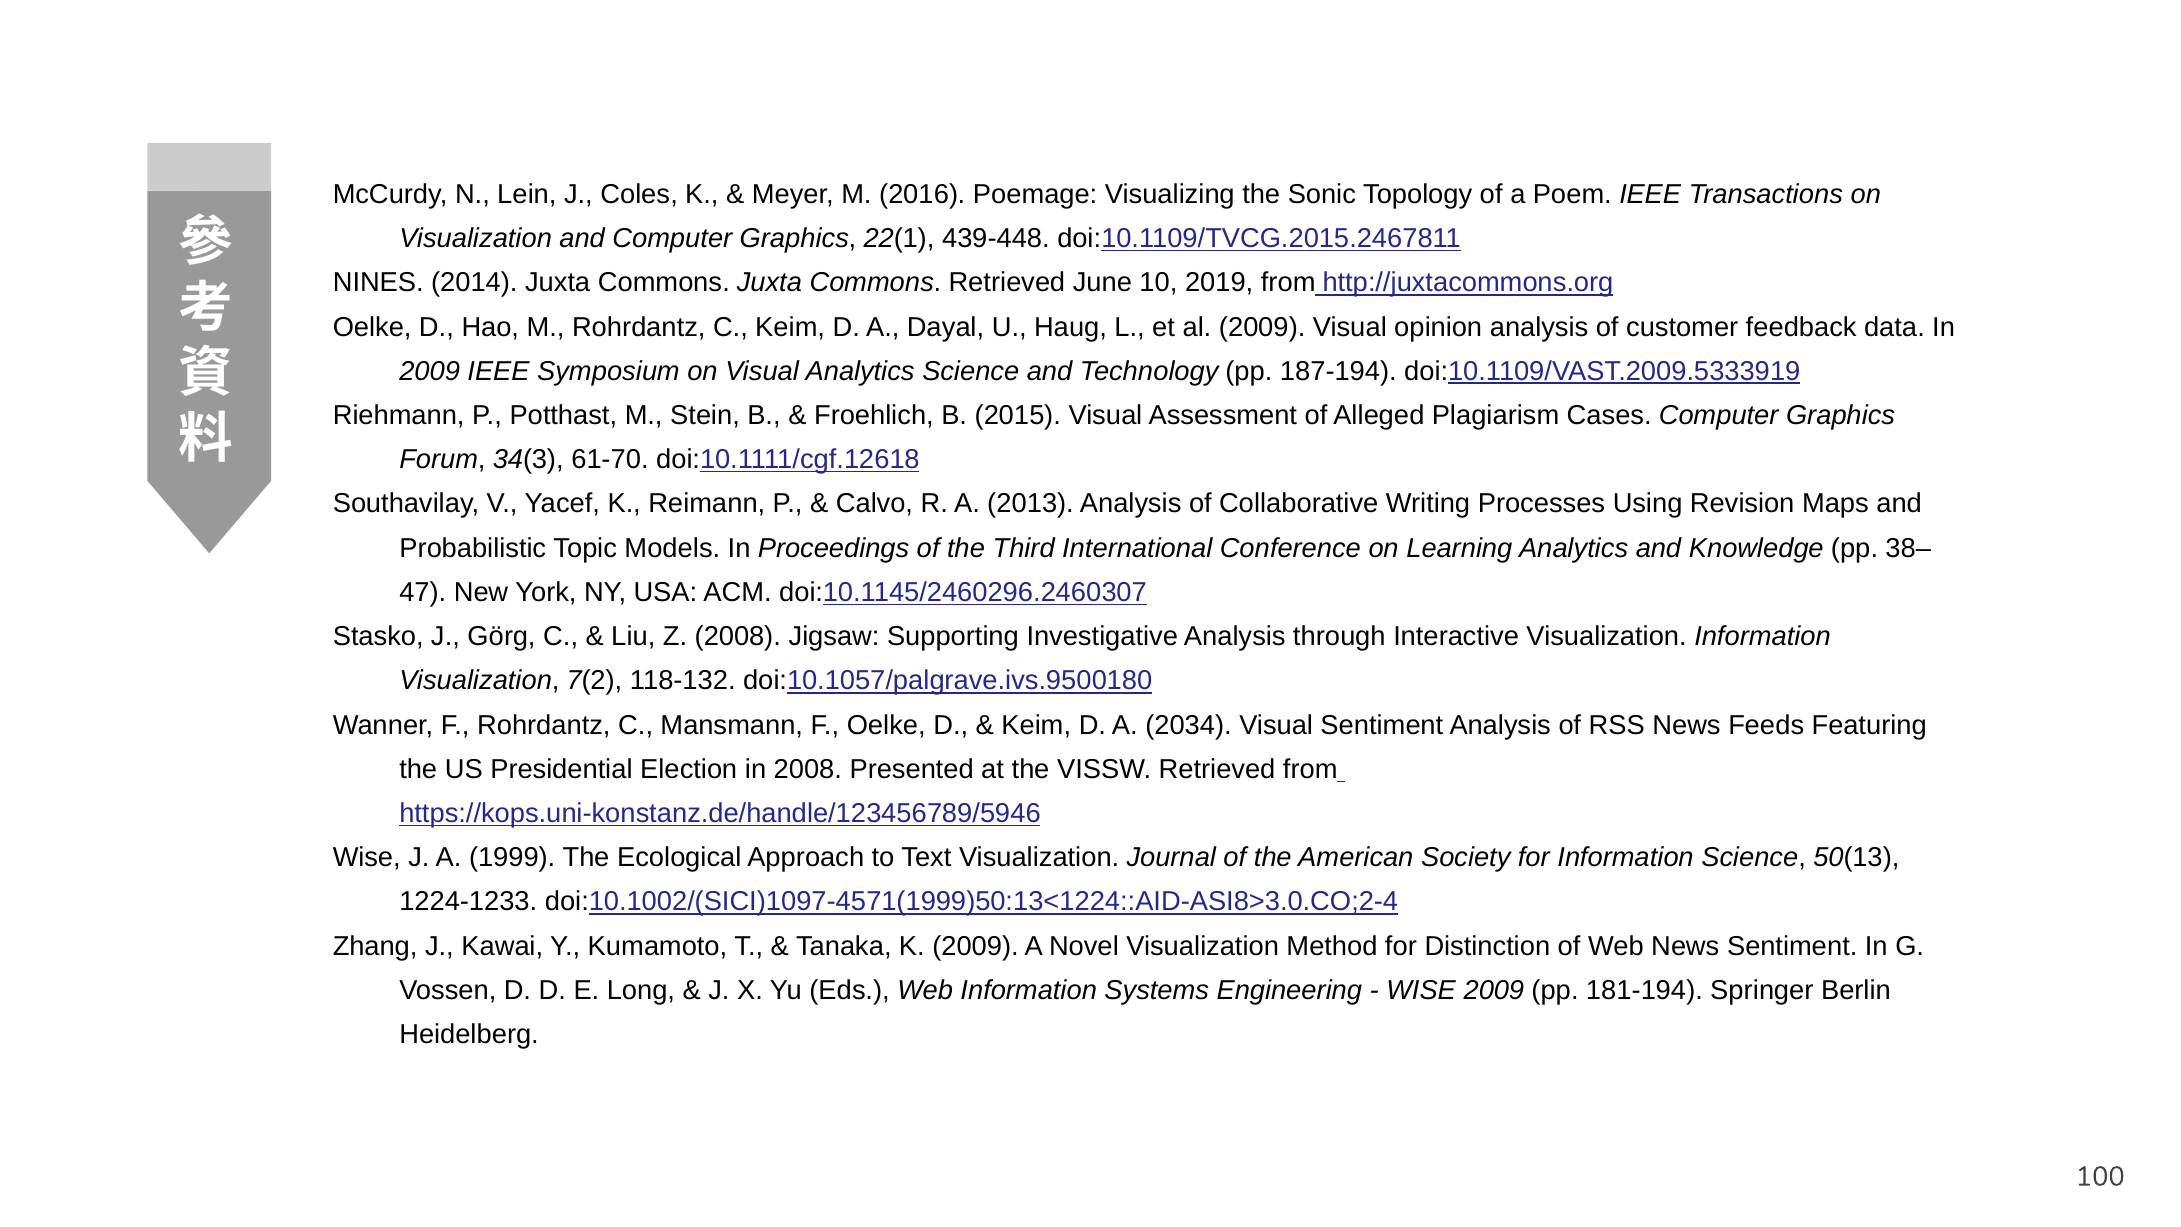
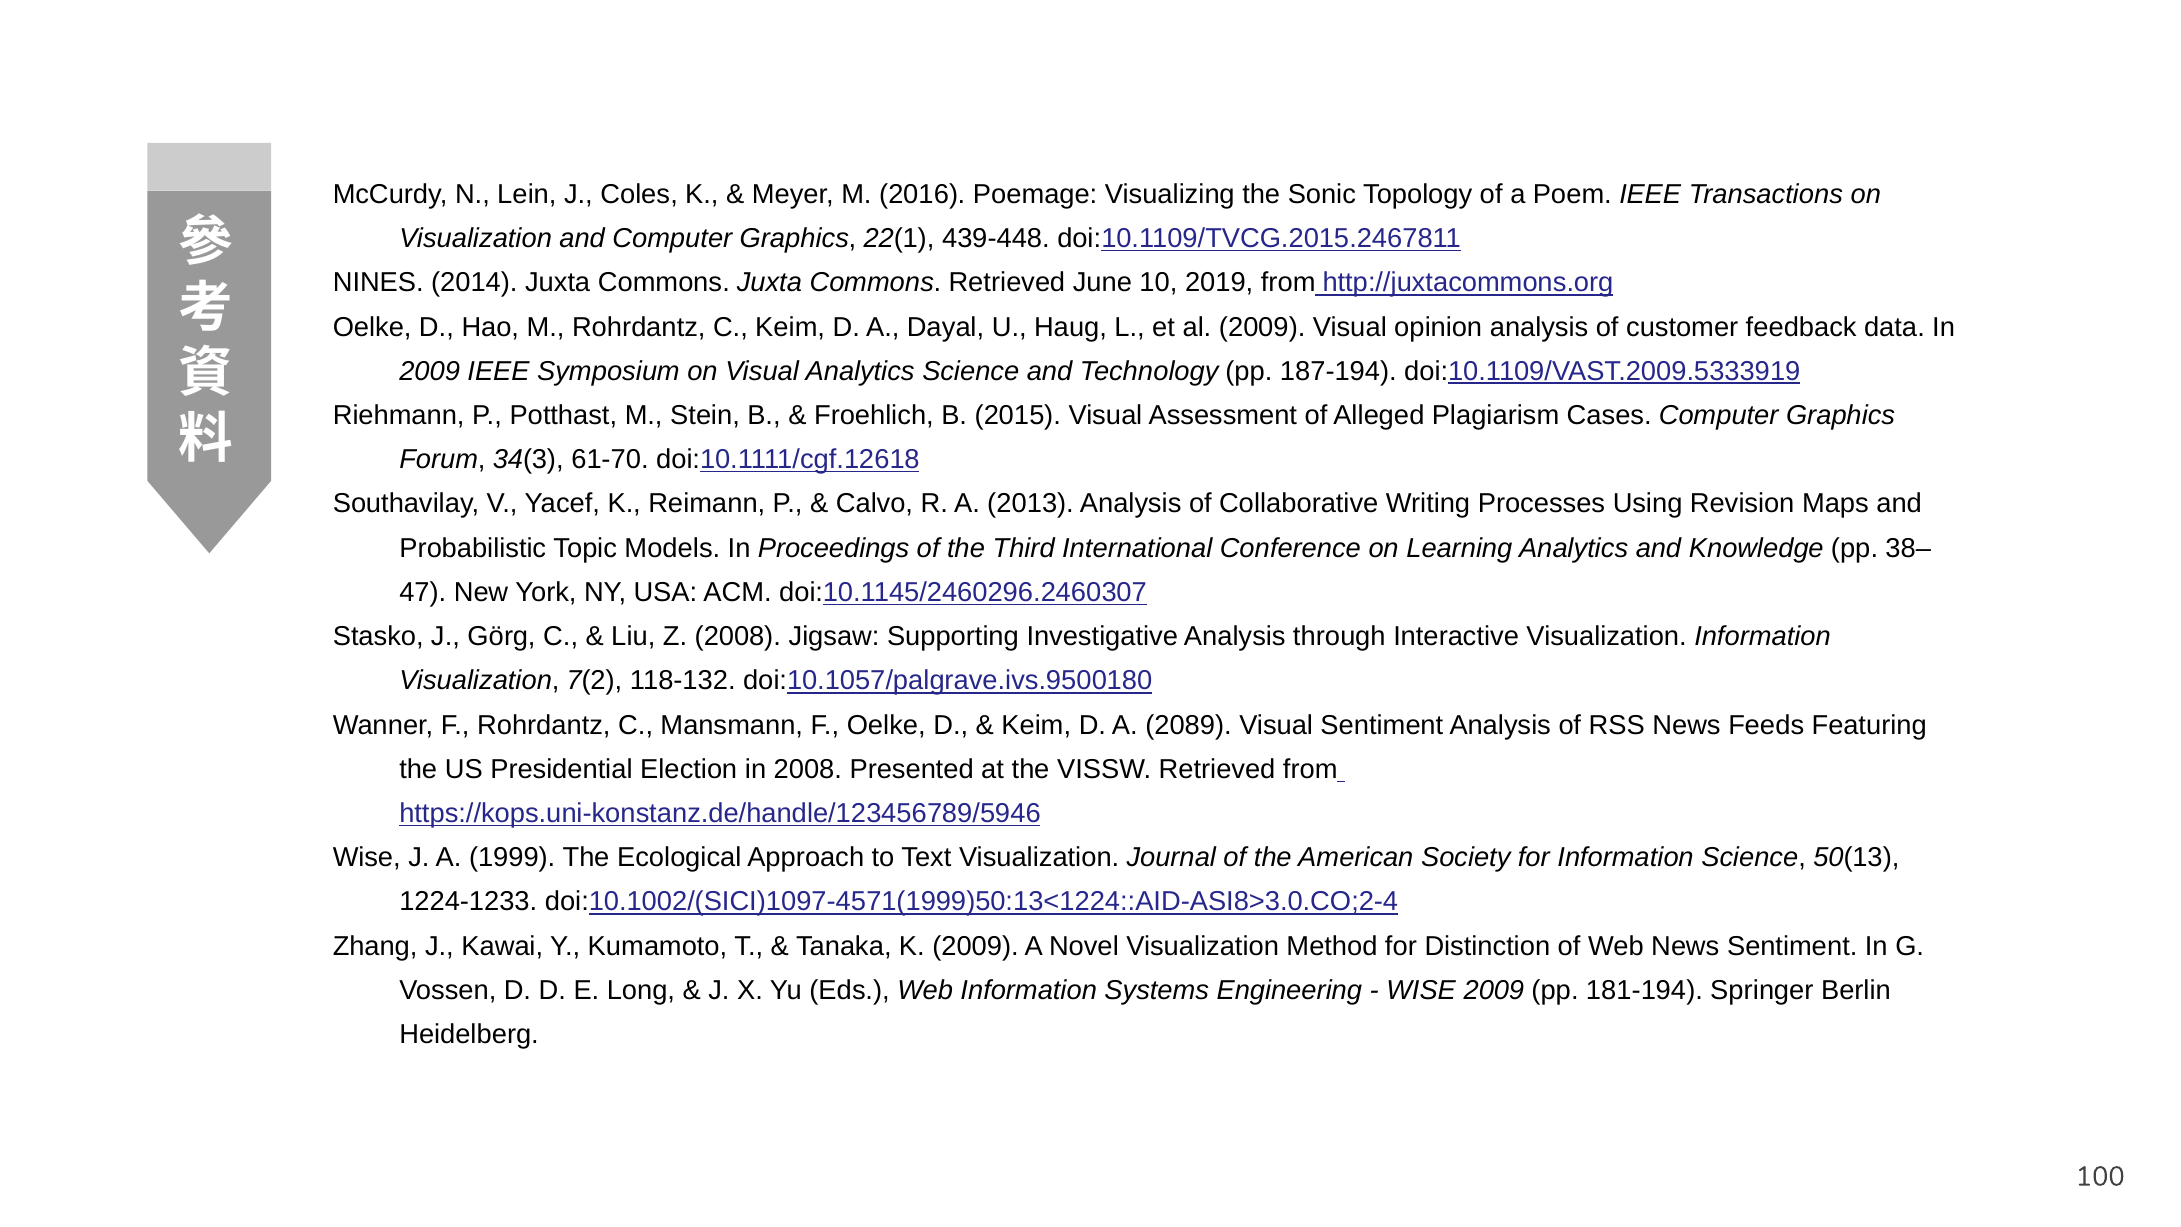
2034: 2034 -> 2089 (1189, 725)
